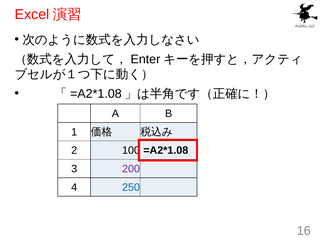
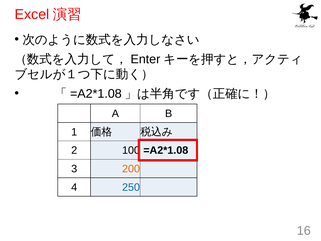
200 colour: purple -> orange (131, 169)
